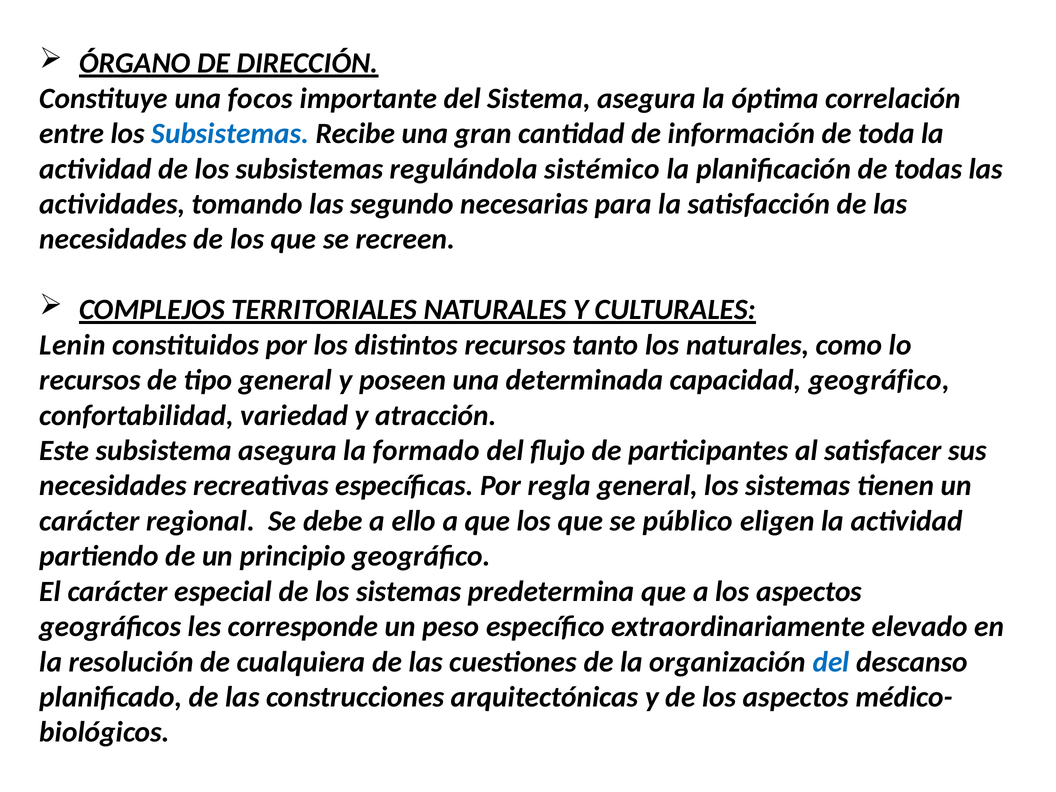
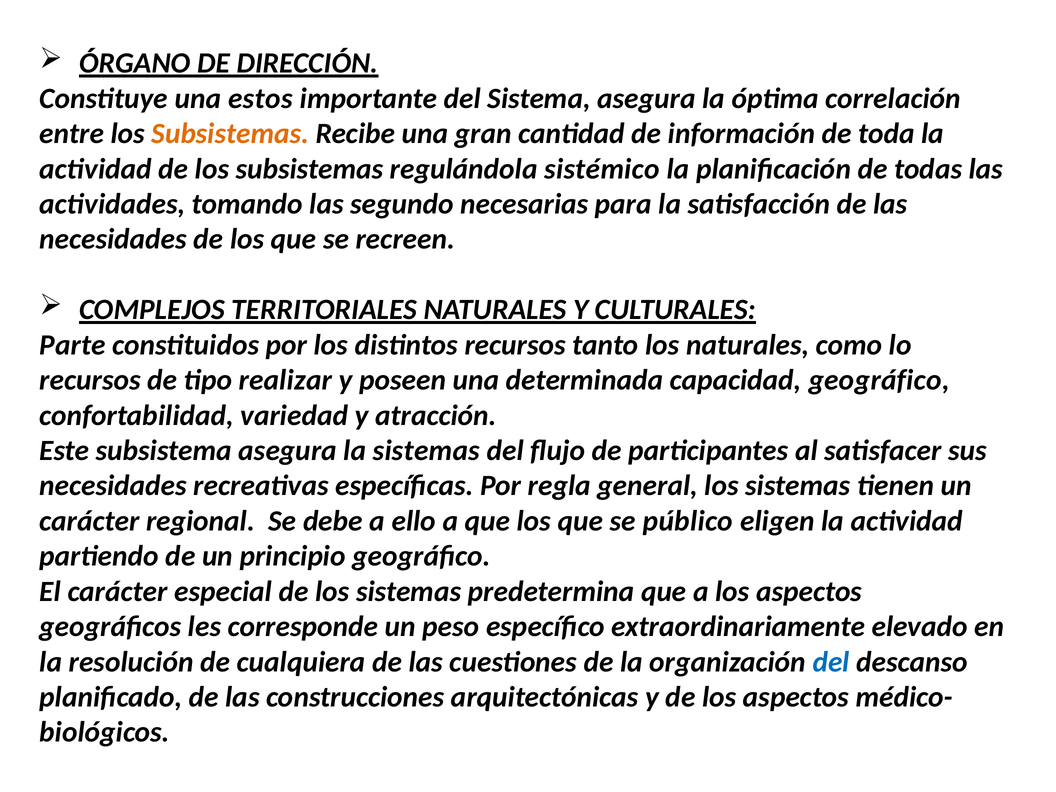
focos: focos -> estos (260, 98)
Subsistemas colour: blue -> orange (230, 134)
Lenin: Lenin -> Parte (73, 345)
tipo general: general -> realizar (285, 380)
la formado: formado -> sistemas (426, 451)
